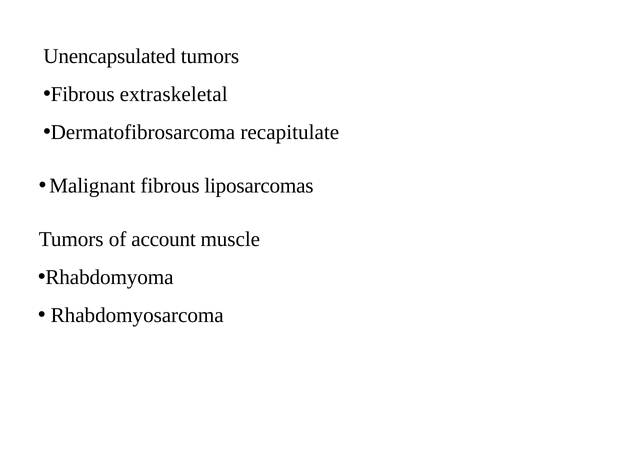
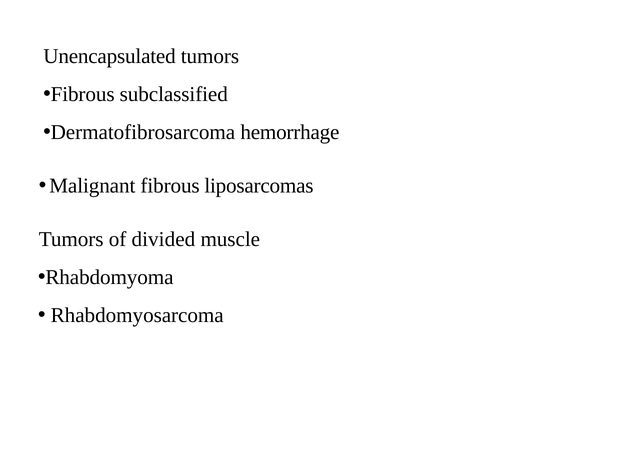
extraskeletal: extraskeletal -> subclassified (174, 95)
recapitulate: recapitulate -> hemorrhage (290, 133)
account: account -> divided (163, 239)
